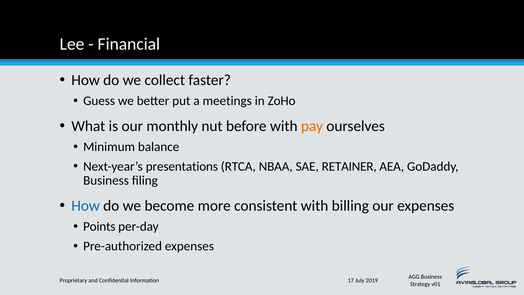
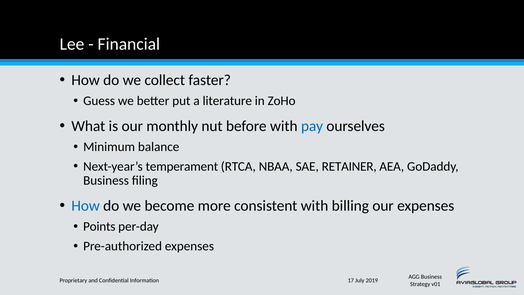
meetings: meetings -> literature (227, 101)
pay colour: orange -> blue (312, 126)
presentations: presentations -> temperament (182, 166)
